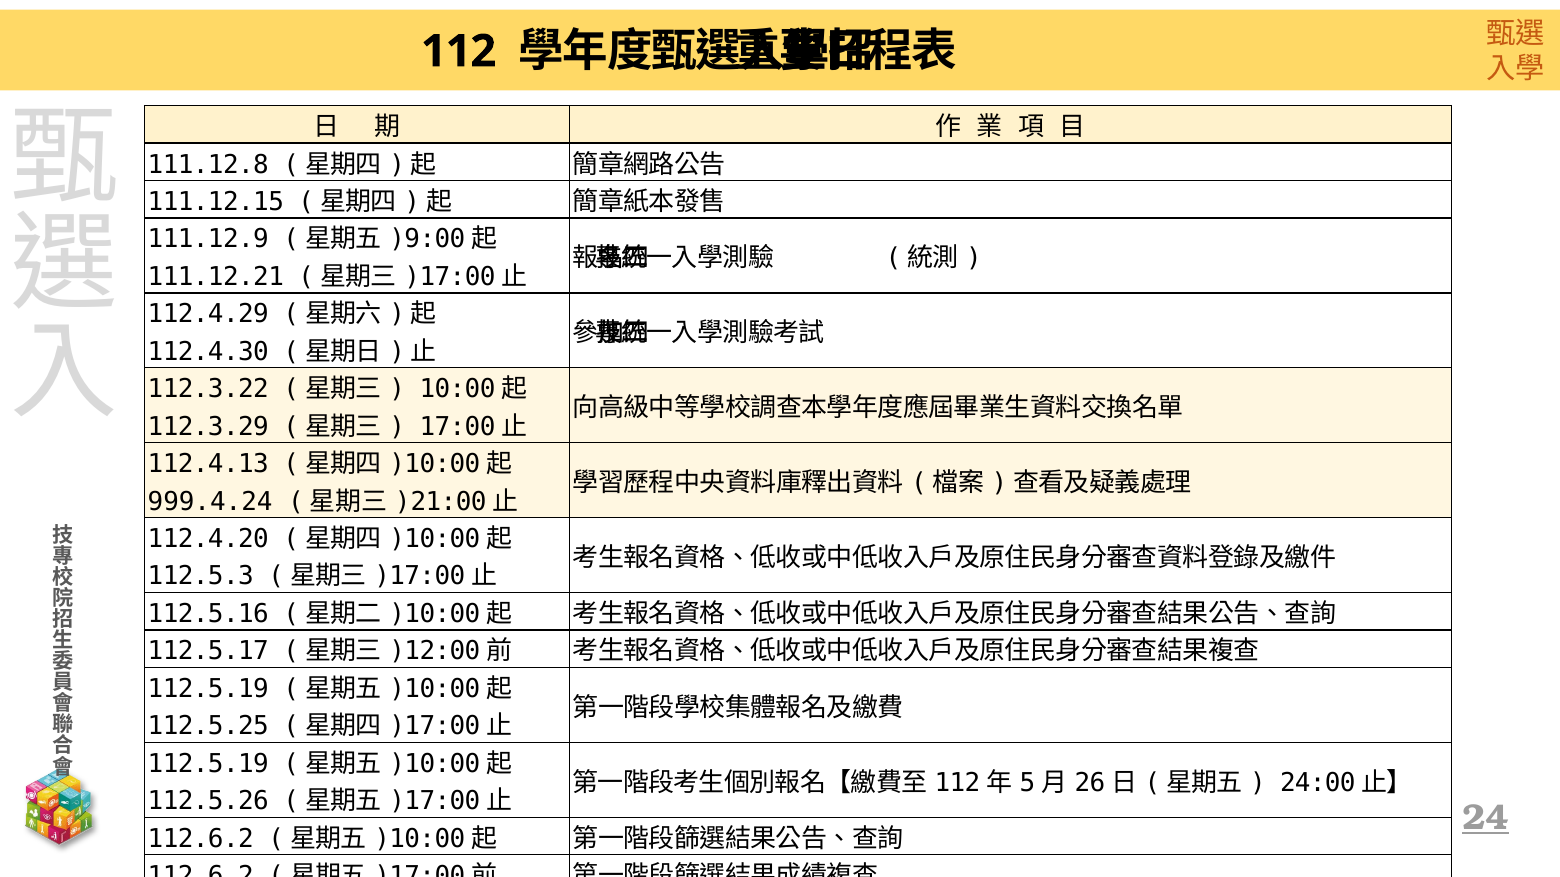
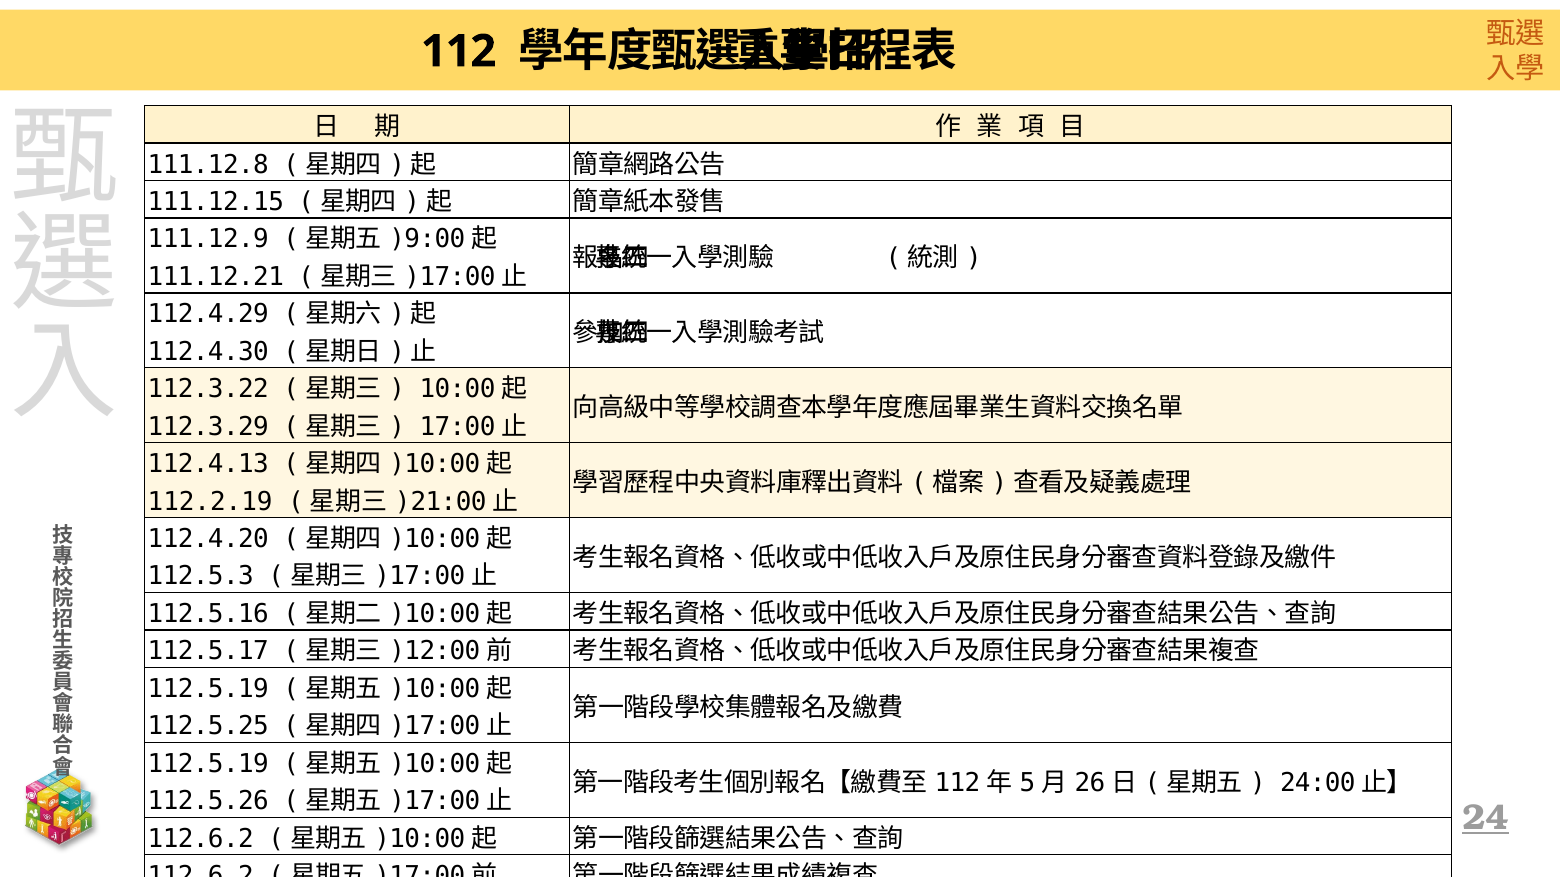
999.4.24: 999.4.24 -> 112.2.19 (210, 502)
